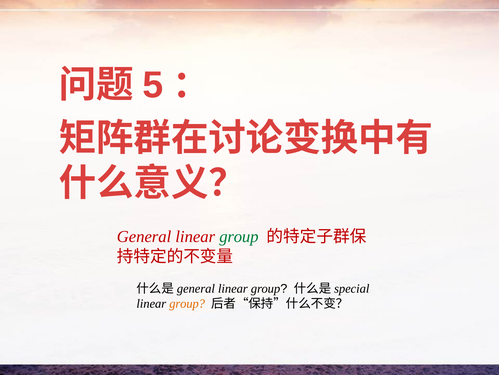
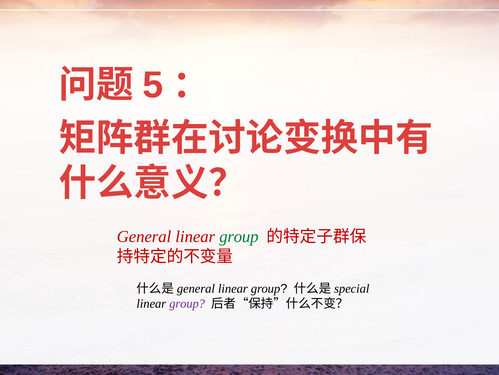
group colour: orange -> purple (187, 303)
